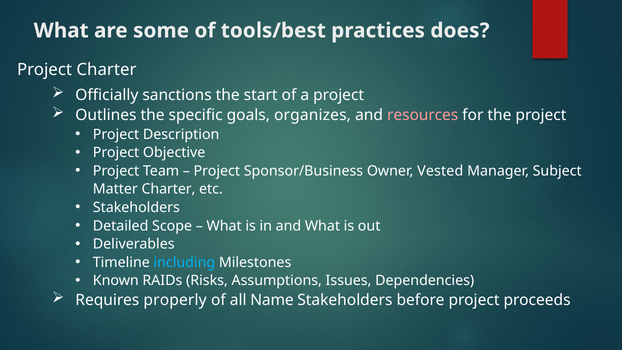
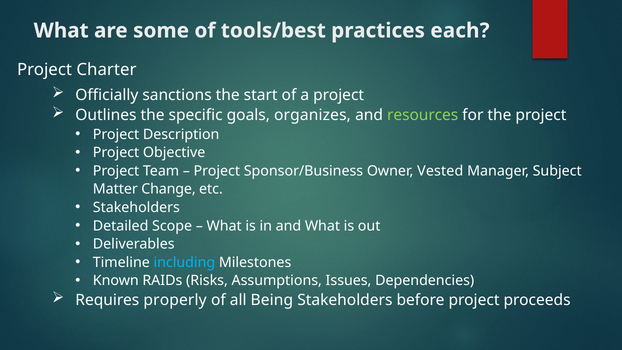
does: does -> each (460, 31)
resources colour: pink -> light green (423, 115)
Matter Charter: Charter -> Change (169, 189)
Name: Name -> Being (272, 300)
